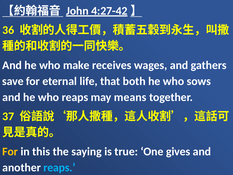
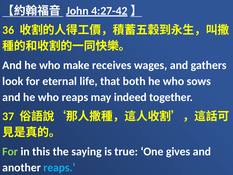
save: save -> look (13, 81)
means: means -> indeed (130, 97)
For colour: yellow -> light green (10, 151)
